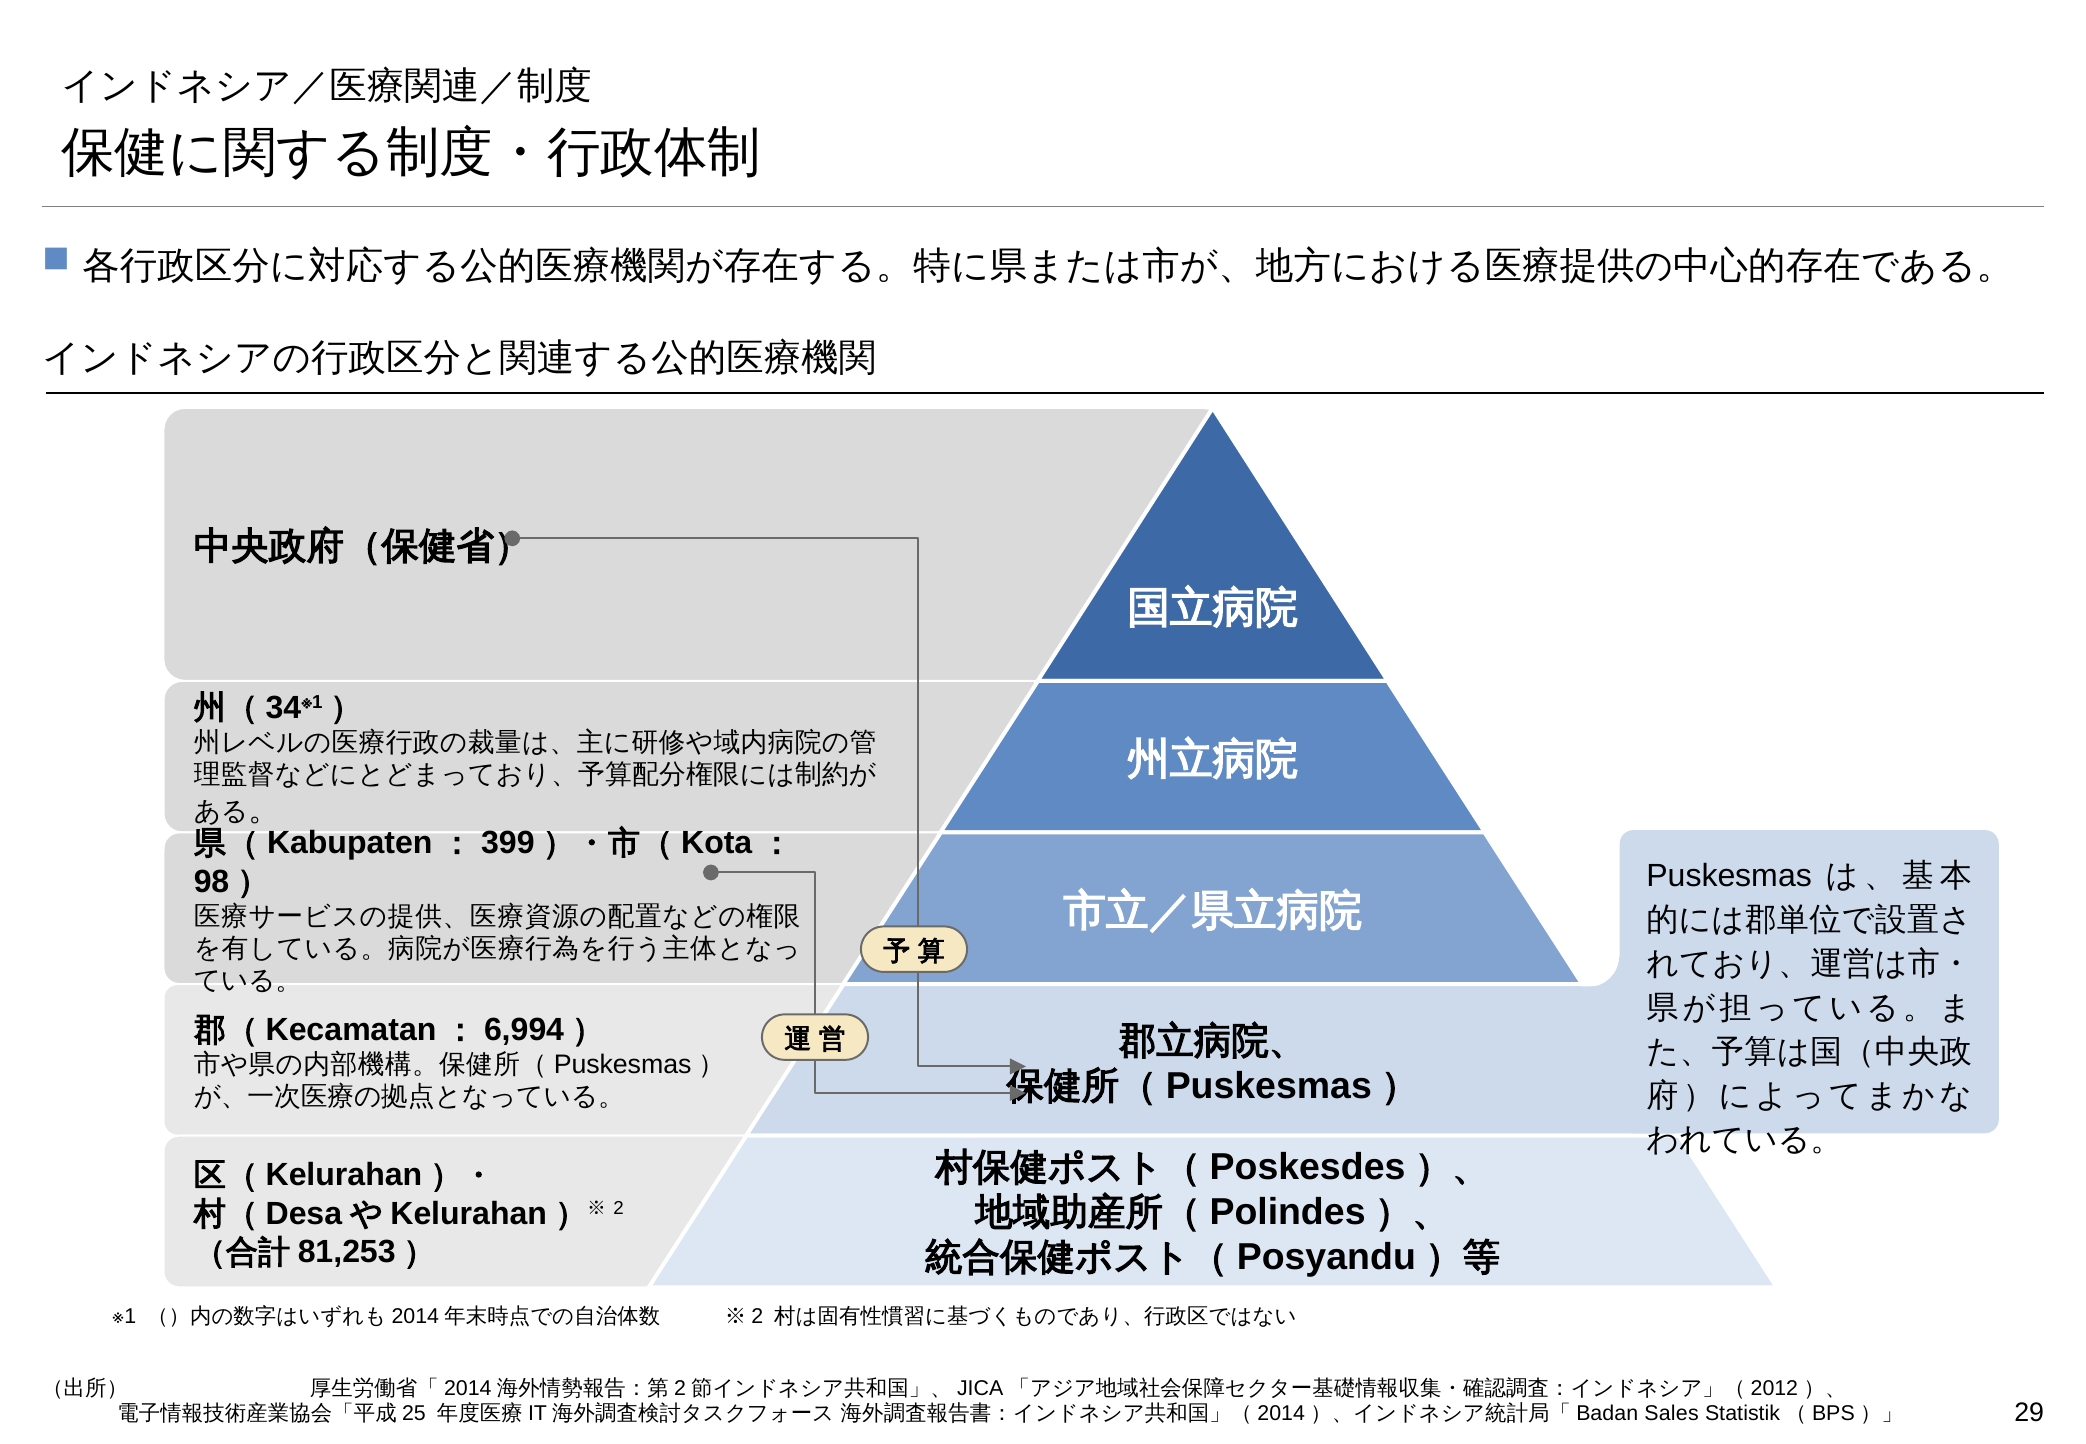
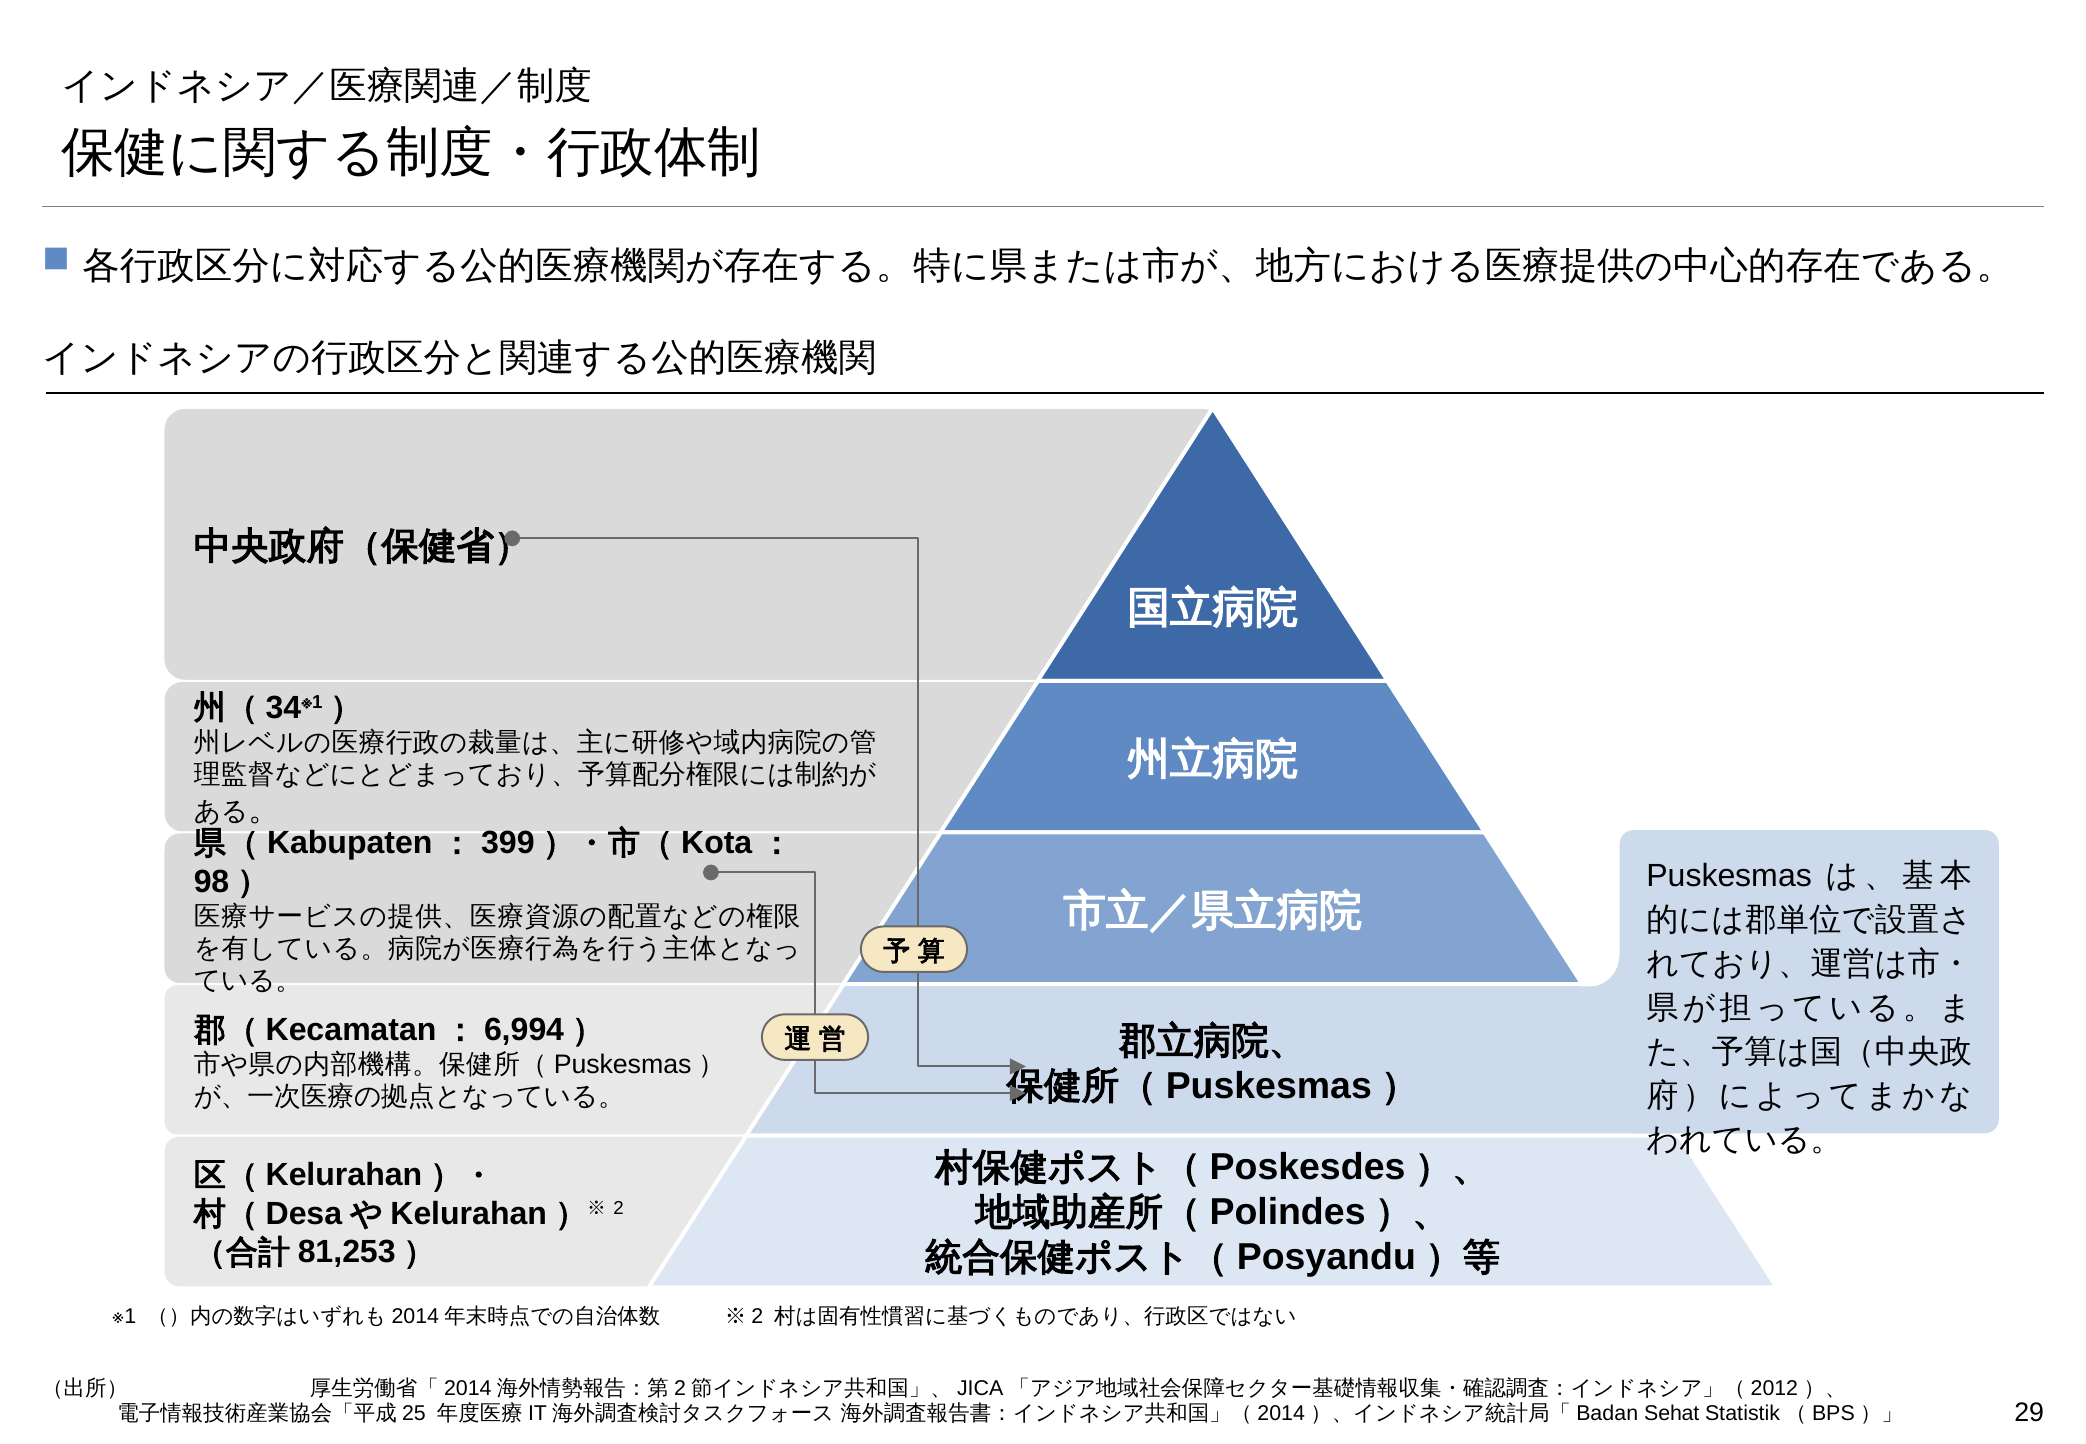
Sales: Sales -> Sehat (1672, 1414)
